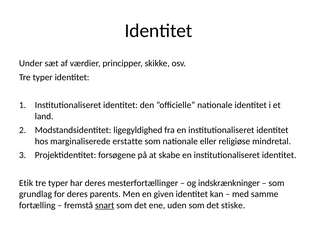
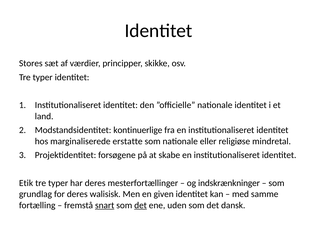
Under: Under -> Stores (31, 63)
ligegyldighed: ligegyldighed -> kontinuerlige (138, 130)
parents: parents -> walisisk (105, 194)
det underline: none -> present (141, 205)
stiske: stiske -> dansk (233, 205)
